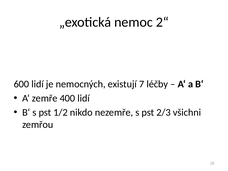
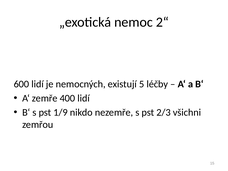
7: 7 -> 5 (142, 84)
1/2: 1/2 -> 1/9 (61, 112)
